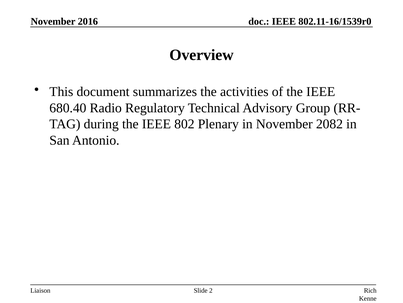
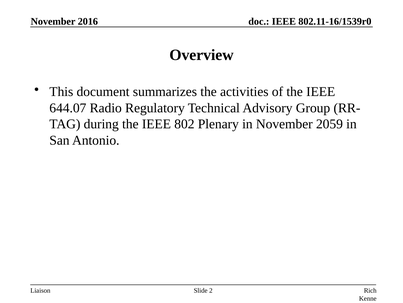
680.40: 680.40 -> 644.07 (68, 108)
2082: 2082 -> 2059 (329, 124)
